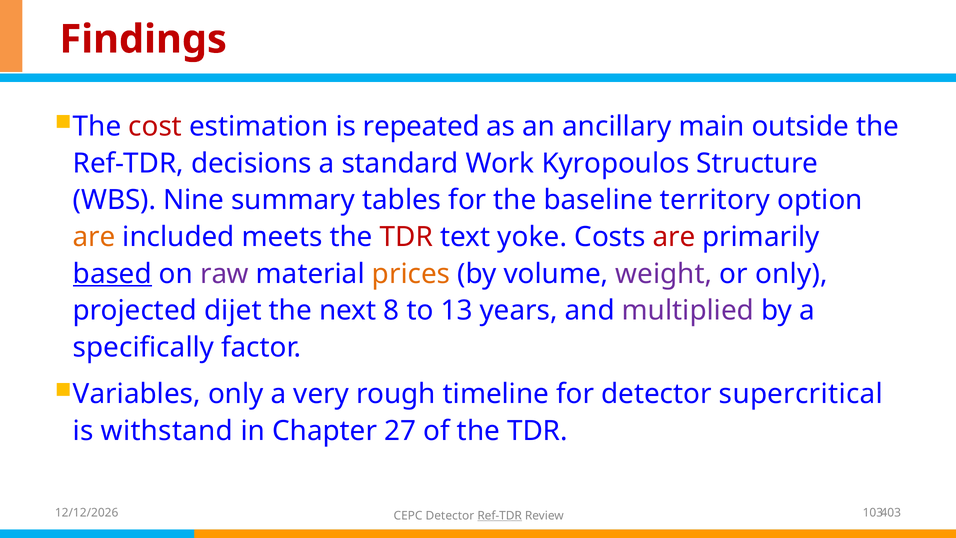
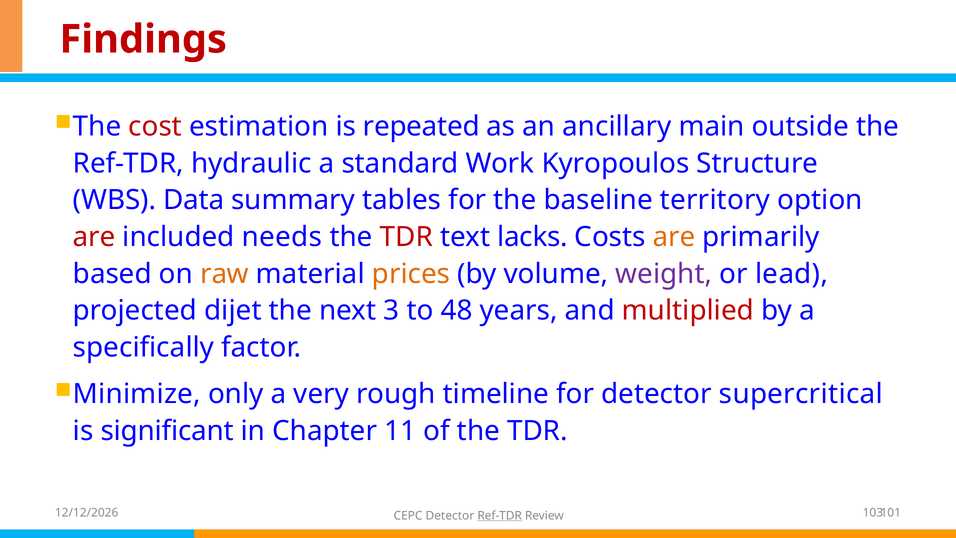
decisions: decisions -> hydraulic (251, 163)
Nine: Nine -> Data (194, 200)
are colour: orange -> red (94, 237)
meets: meets -> needs (282, 237)
yoke: yoke -> lacks (532, 237)
are colour: red -> orange (674, 237)
based underline: present -> none (112, 274)
raw colour: purple -> orange (225, 274)
or only: only -> lead (792, 274)
8: 8 -> 3 (391, 310)
13: 13 -> 48 (457, 310)
multiplied colour: purple -> red (688, 310)
Variables: Variables -> Minimize (137, 394)
withstand: withstand -> significant (167, 431)
27: 27 -> 11 (400, 431)
403: 403 -> 101 (891, 513)
